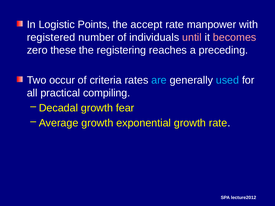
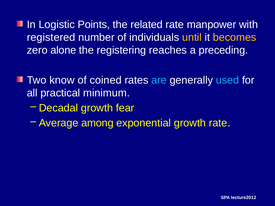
accept: accept -> related (147, 25)
until colour: pink -> yellow (192, 37)
becomes colour: pink -> yellow (235, 37)
these: these -> alone (63, 50)
occur: occur -> know (62, 80)
criteria: criteria -> coined (106, 80)
compiling: compiling -> minimum (107, 93)
Average growth: growth -> among (97, 123)
